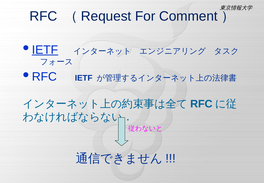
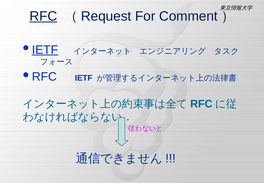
RFC underline: none -> present (43, 16)
